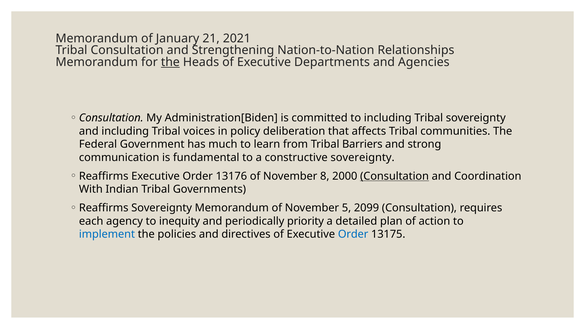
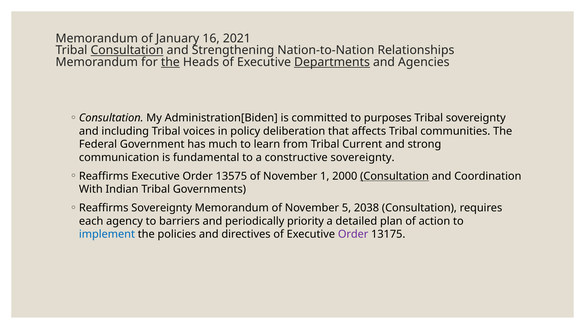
21: 21 -> 16 (211, 38)
Consultation underline: none -> present (127, 50)
Departments underline: none -> present (332, 62)
to including: including -> purposes (388, 118)
Barriers: Barriers -> Current (362, 144)
13176: 13176 -> 13575 (231, 176)
8: 8 -> 1 (325, 176)
2099: 2099 -> 2038 (366, 208)
inequity: inequity -> barriers (179, 221)
Order colour: blue -> purple (353, 234)
